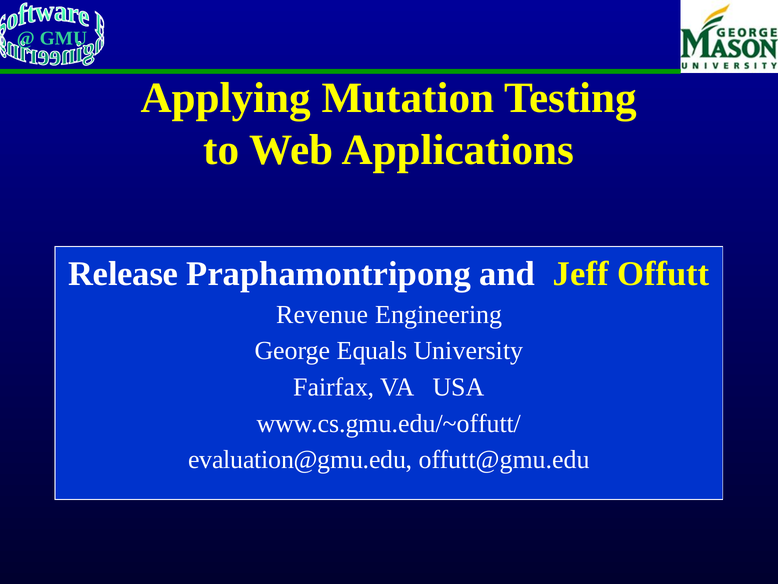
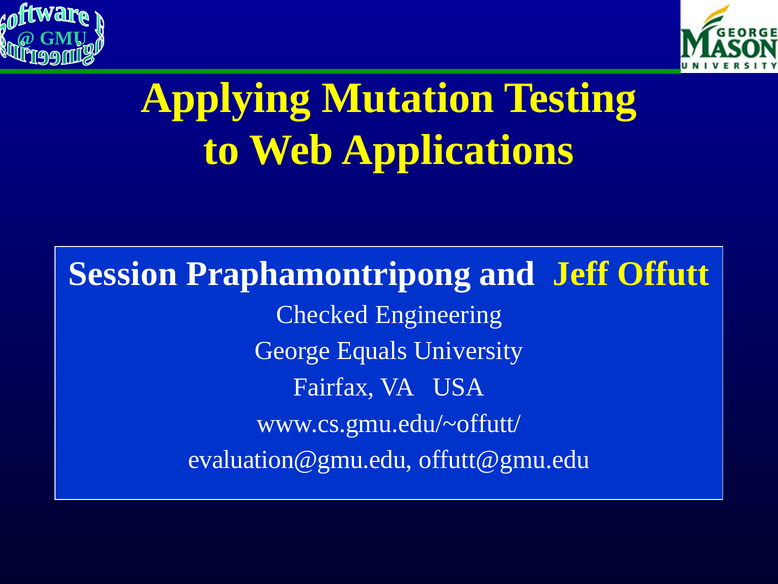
Release: Release -> Session (123, 273)
Revenue: Revenue -> Checked (322, 314)
